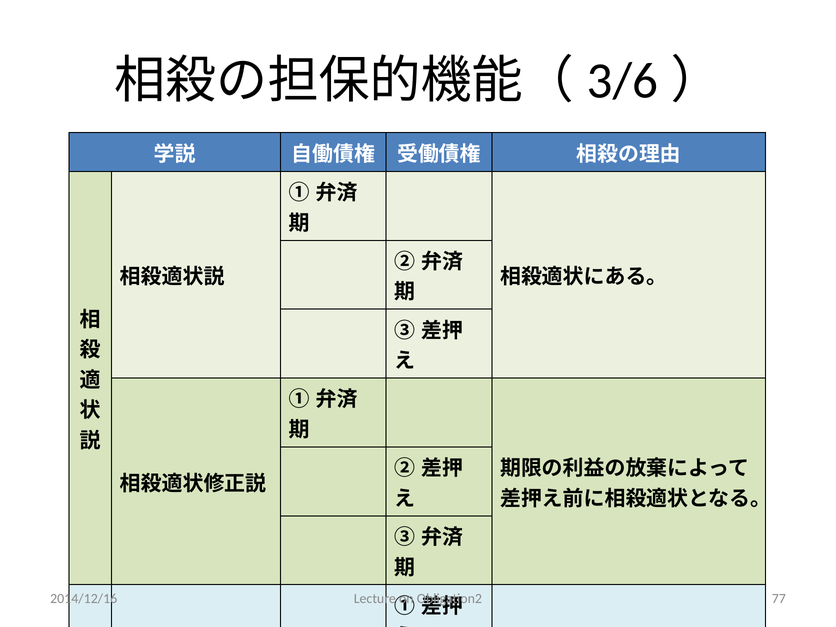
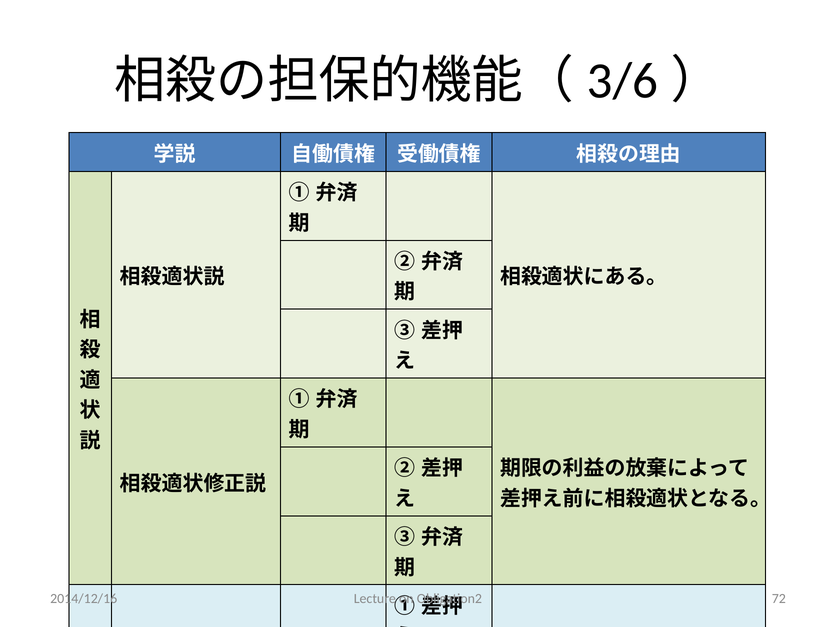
77: 77 -> 72 (779, 599)
